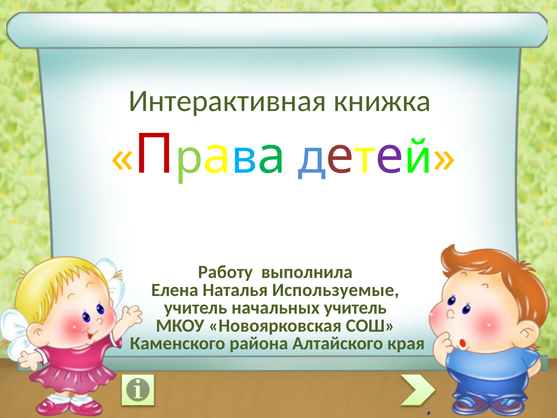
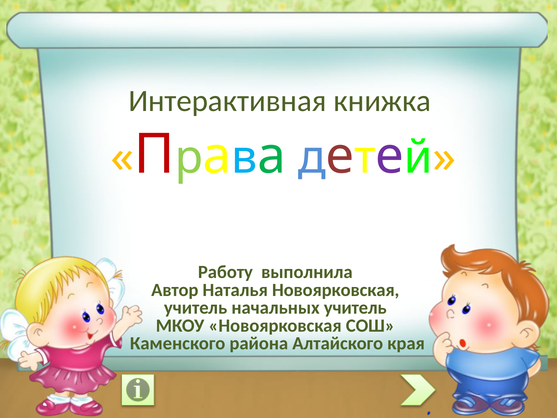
Елена: Елена -> Автор (175, 290)
Наталья Используемые: Используемые -> Новоярковская (336, 290)
